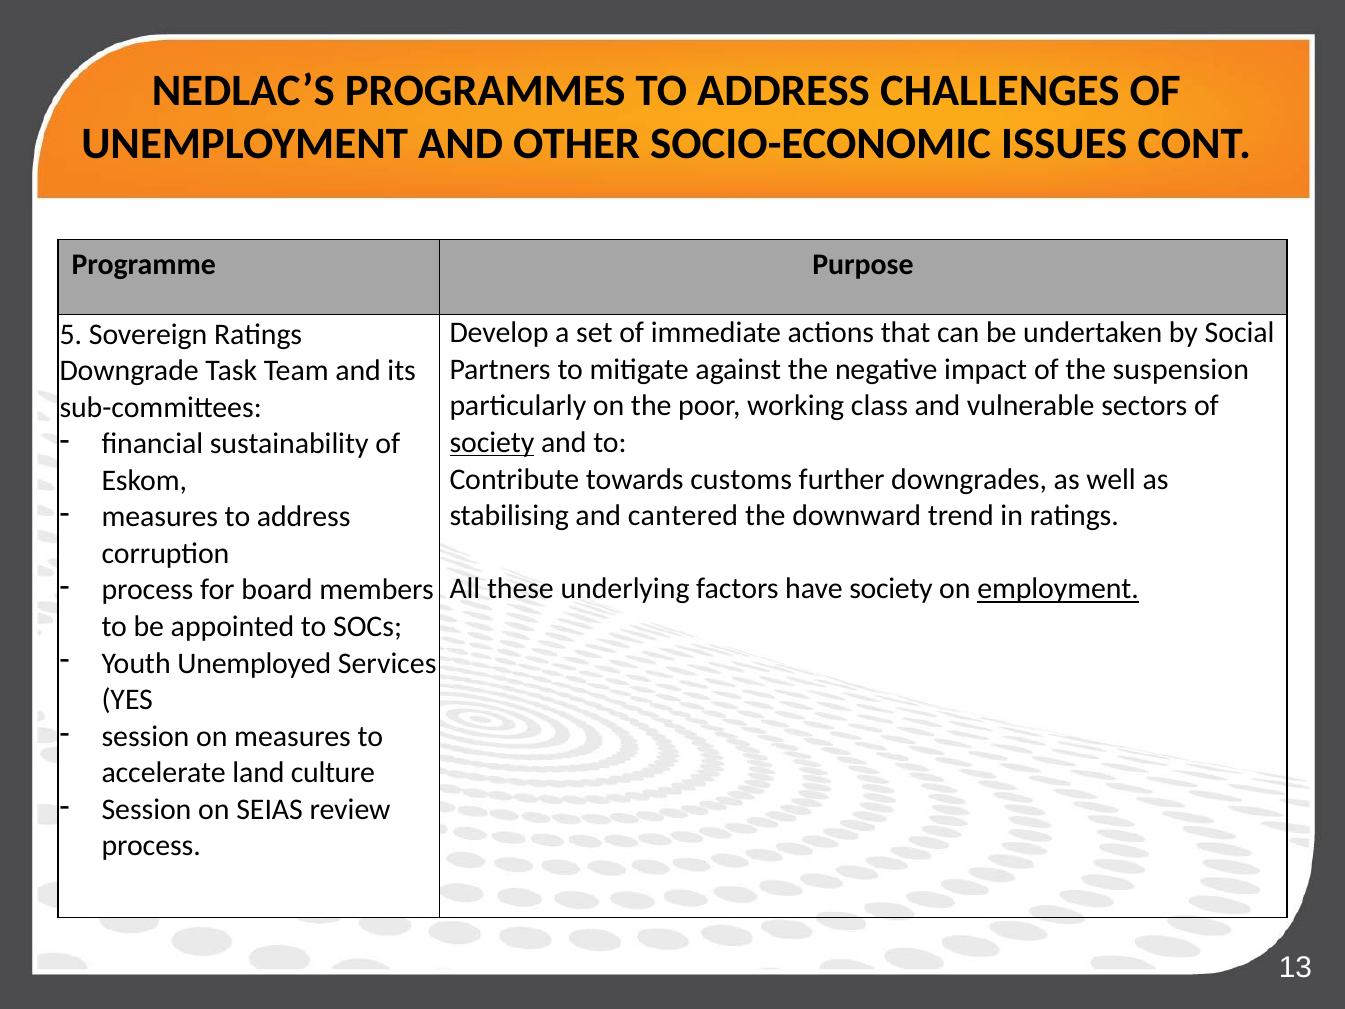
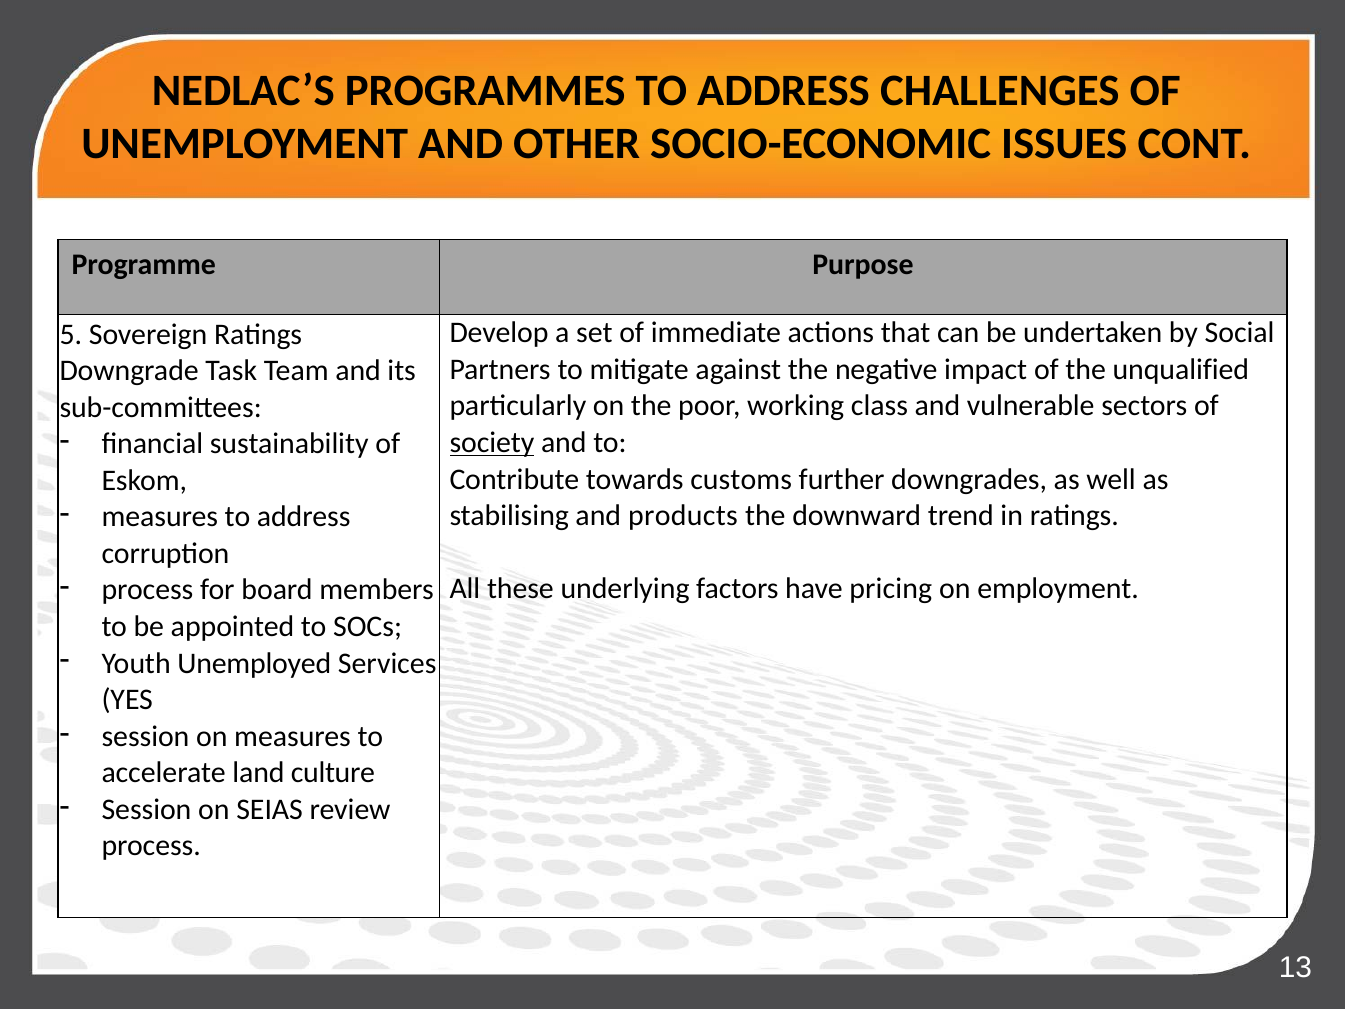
suspension: suspension -> unqualified (1181, 369)
cantered: cantered -> products (683, 516)
have society: society -> pricing (891, 589)
employment underline: present -> none (1058, 589)
